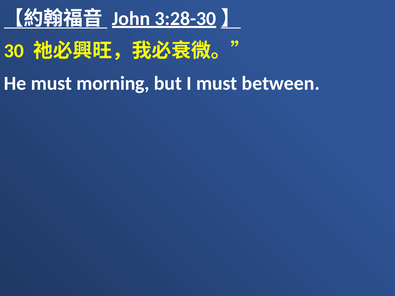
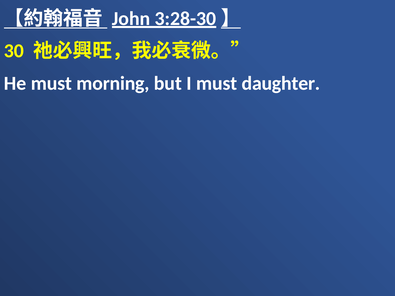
between: between -> daughter (281, 84)
